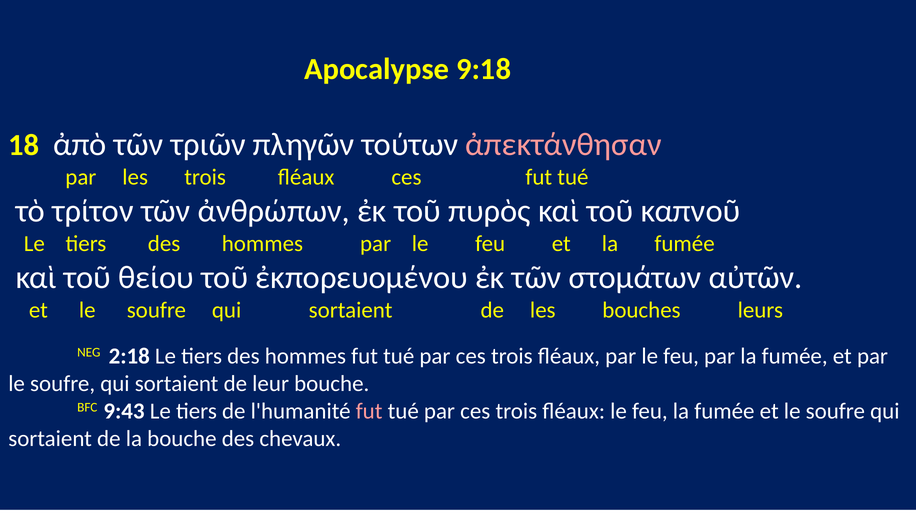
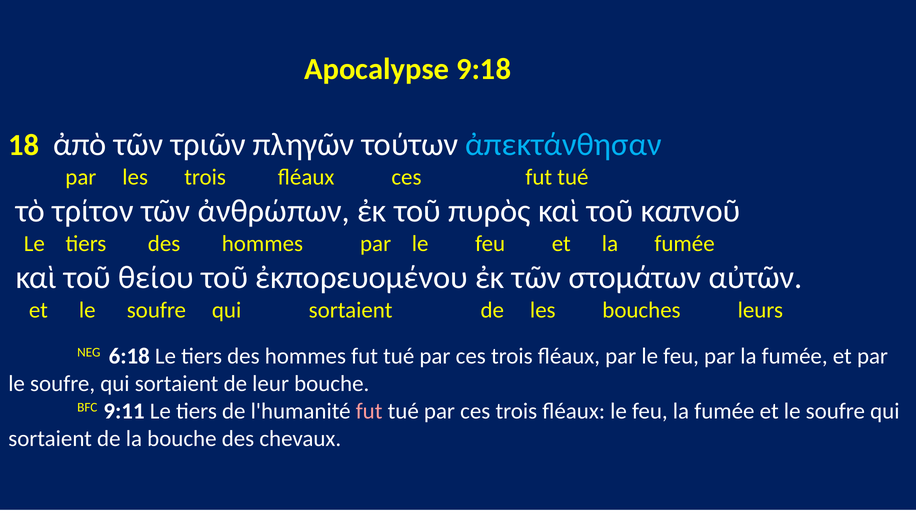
ἀπεκτάνθησαν colour: pink -> light blue (564, 145)
2:18: 2:18 -> 6:18 (129, 356)
9:43: 9:43 -> 9:11 (124, 412)
